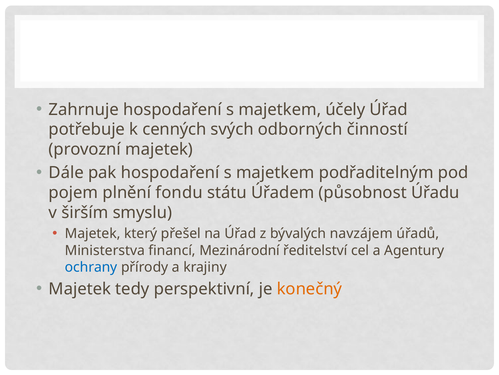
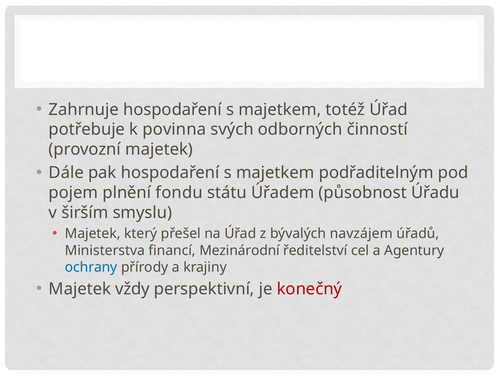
účely: účely -> totéž (345, 109)
cenných: cenných -> povinna (174, 129)
tedy: tedy -> vždy (132, 288)
konečný colour: orange -> red (309, 288)
